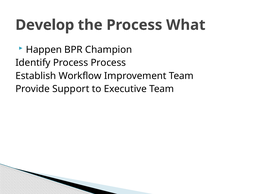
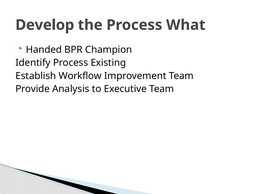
Happen: Happen -> Handed (44, 50)
Process Process: Process -> Existing (108, 63)
Support: Support -> Analysis (71, 89)
